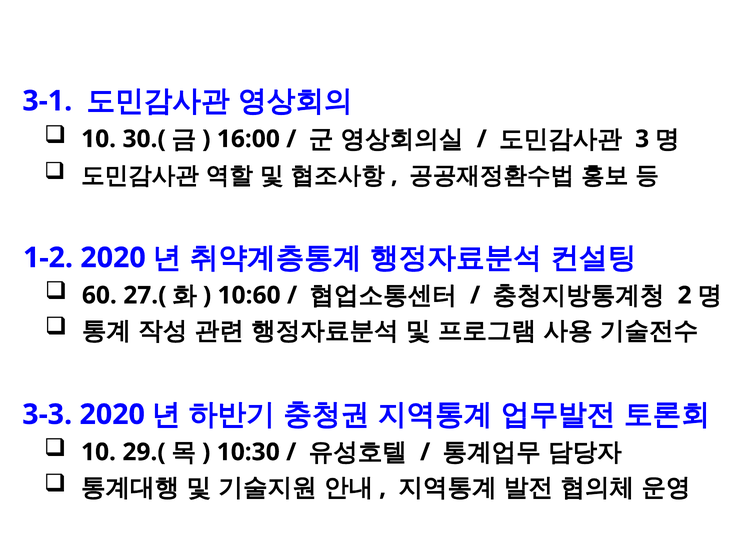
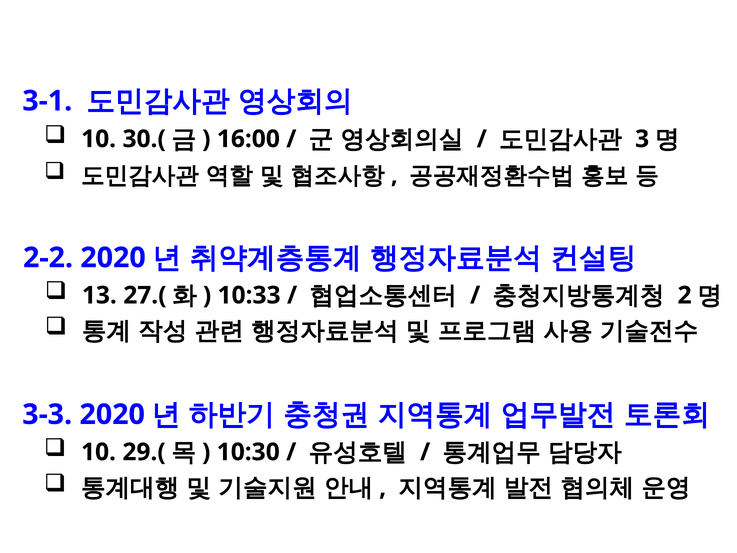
1-2: 1-2 -> 2-2 (48, 258)
60: 60 -> 13 (99, 295)
10:60: 10:60 -> 10:33 (249, 295)
